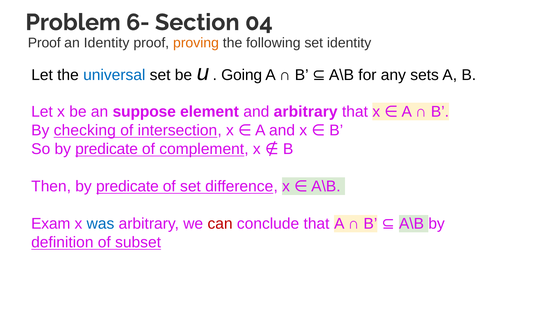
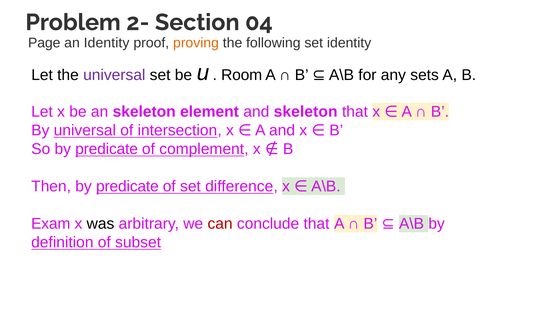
6-: 6- -> 2- (138, 22)
Proof: Proof -> Page (44, 43)
universal colour: blue -> purple (114, 75)
Going: Going -> Room (242, 75)
an suppose: suppose -> skeleton (144, 112)
and arbitrary: arbitrary -> skeleton (306, 112)
By checking: checking -> universal (85, 130)
was colour: blue -> black (100, 224)
